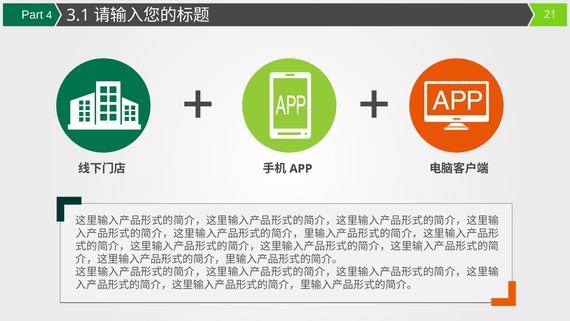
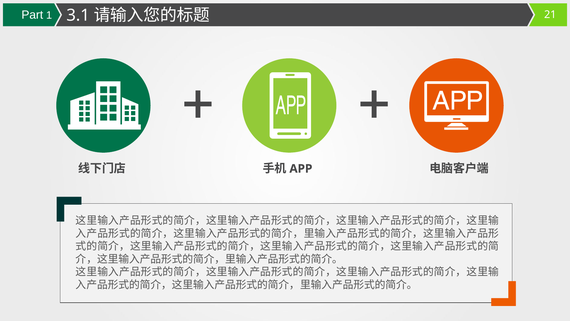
4: 4 -> 1 (49, 15)
